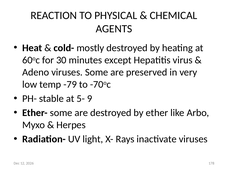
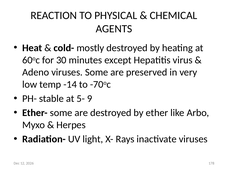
-79: -79 -> -14 (70, 84)
